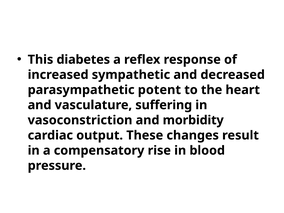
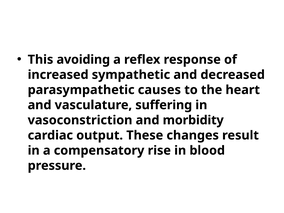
diabetes: diabetes -> avoiding (83, 60)
potent: potent -> causes (159, 90)
